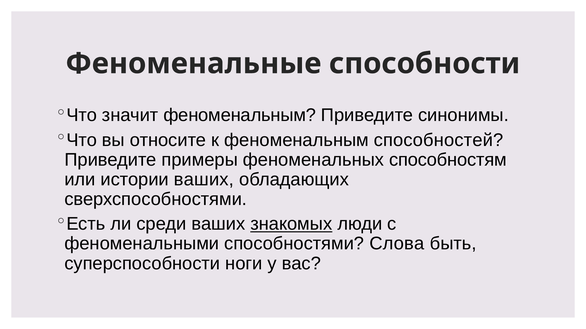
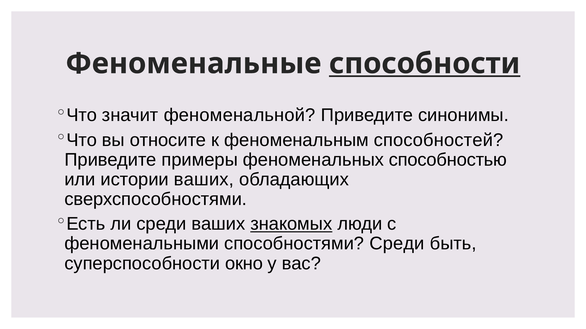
способности underline: none -> present (425, 64)
значит феноменальным: феноменальным -> феноменальной (240, 116)
способностям: способностям -> способностью (448, 160)
способностями Слова: Слова -> Среди (397, 244)
ноги: ноги -> окно (244, 264)
